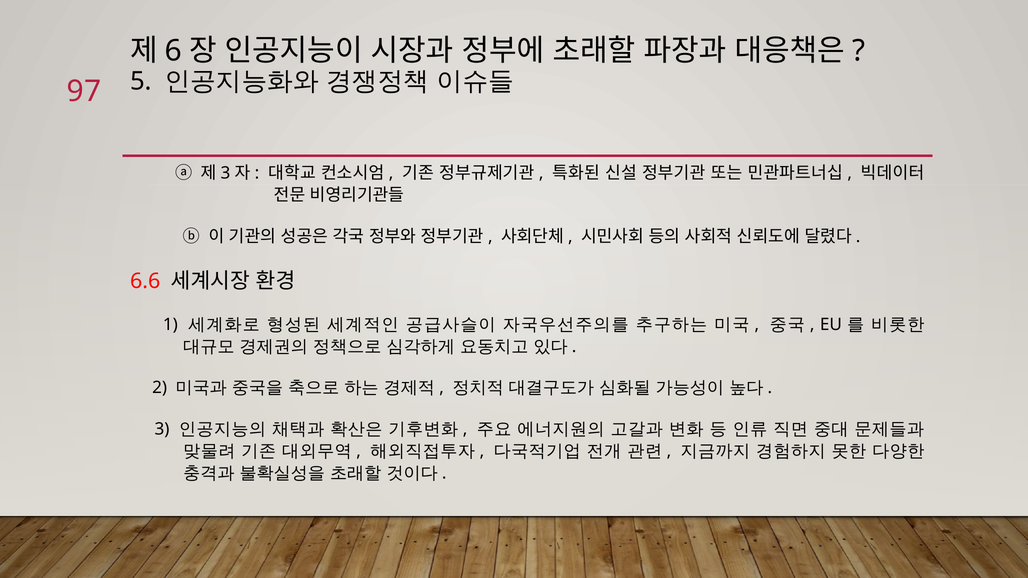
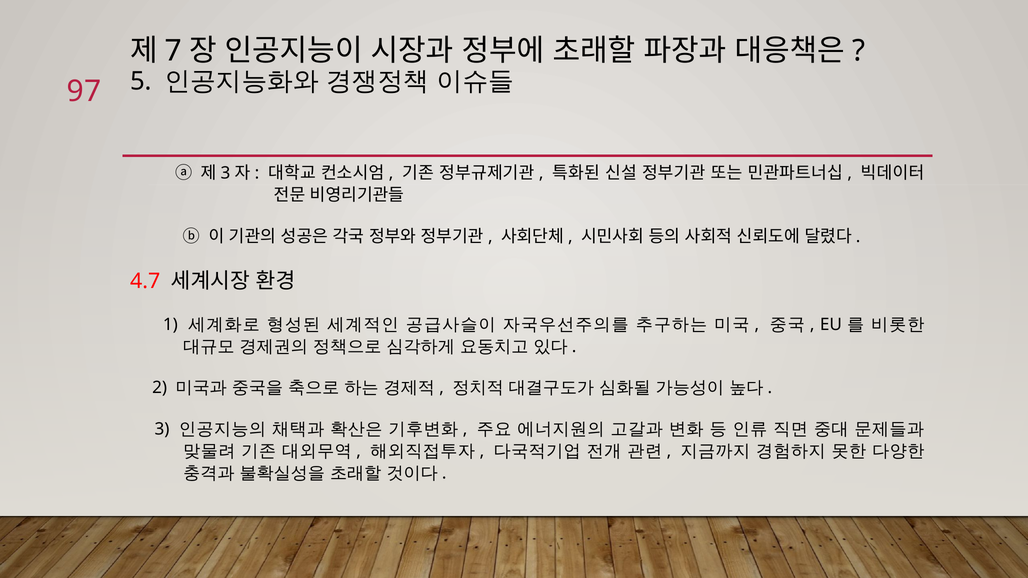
6: 6 -> 7 (173, 51)
6.6: 6.6 -> 4.7 (145, 281)
